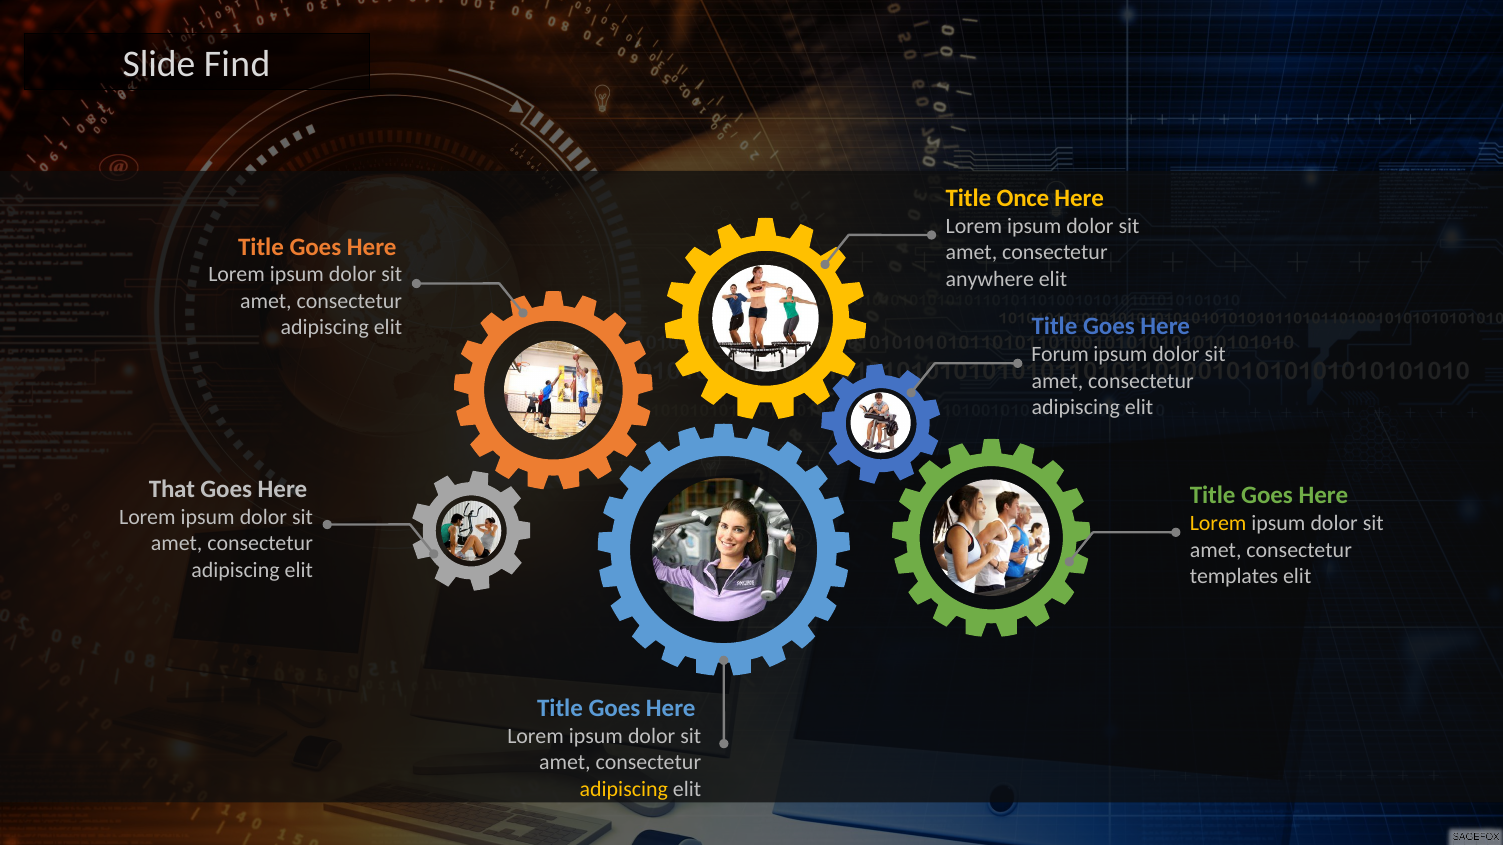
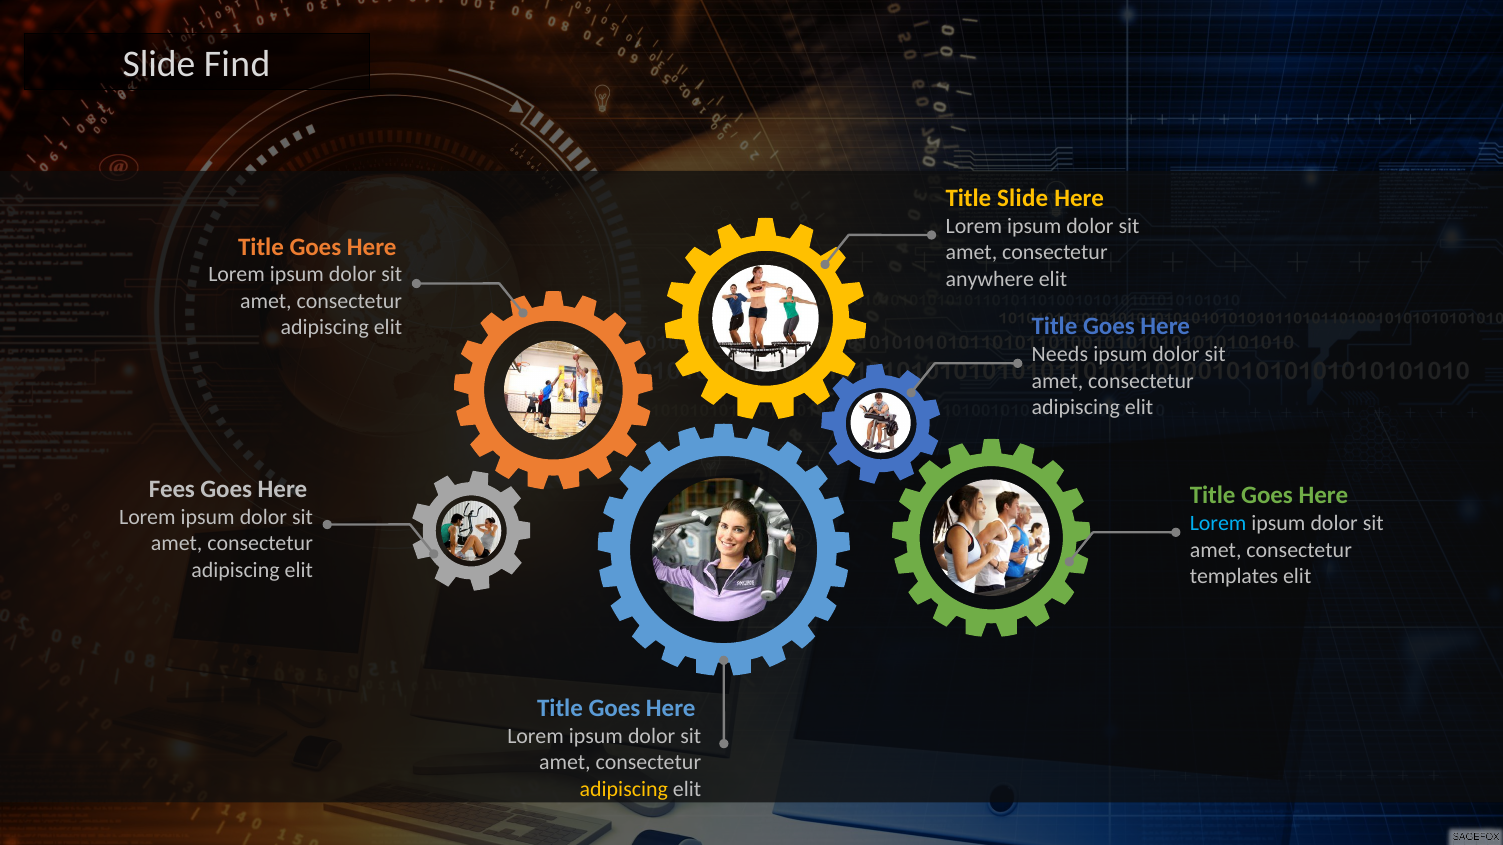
Title Once: Once -> Slide (1023, 198)
Forum: Forum -> Needs (1060, 355)
That: That -> Fees (172, 490)
Lorem colour: yellow -> light blue (1218, 524)
